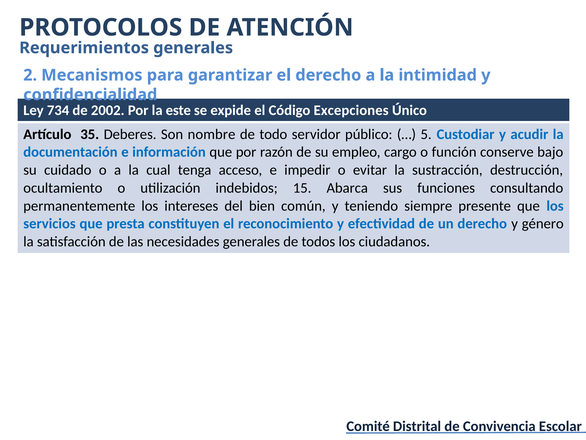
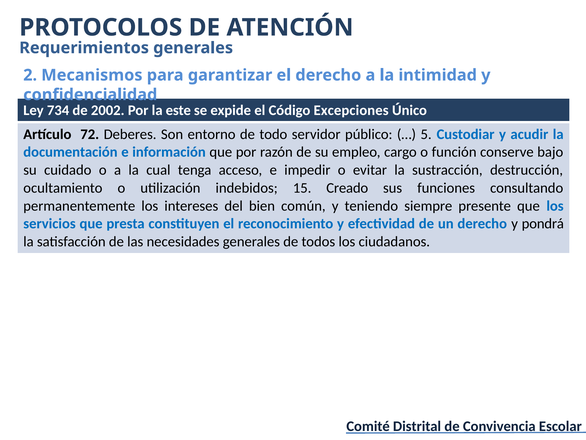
35: 35 -> 72 (90, 134)
nombre: nombre -> entorno (212, 134)
Abarca: Abarca -> Creado (347, 188)
género: género -> pondrá (543, 223)
